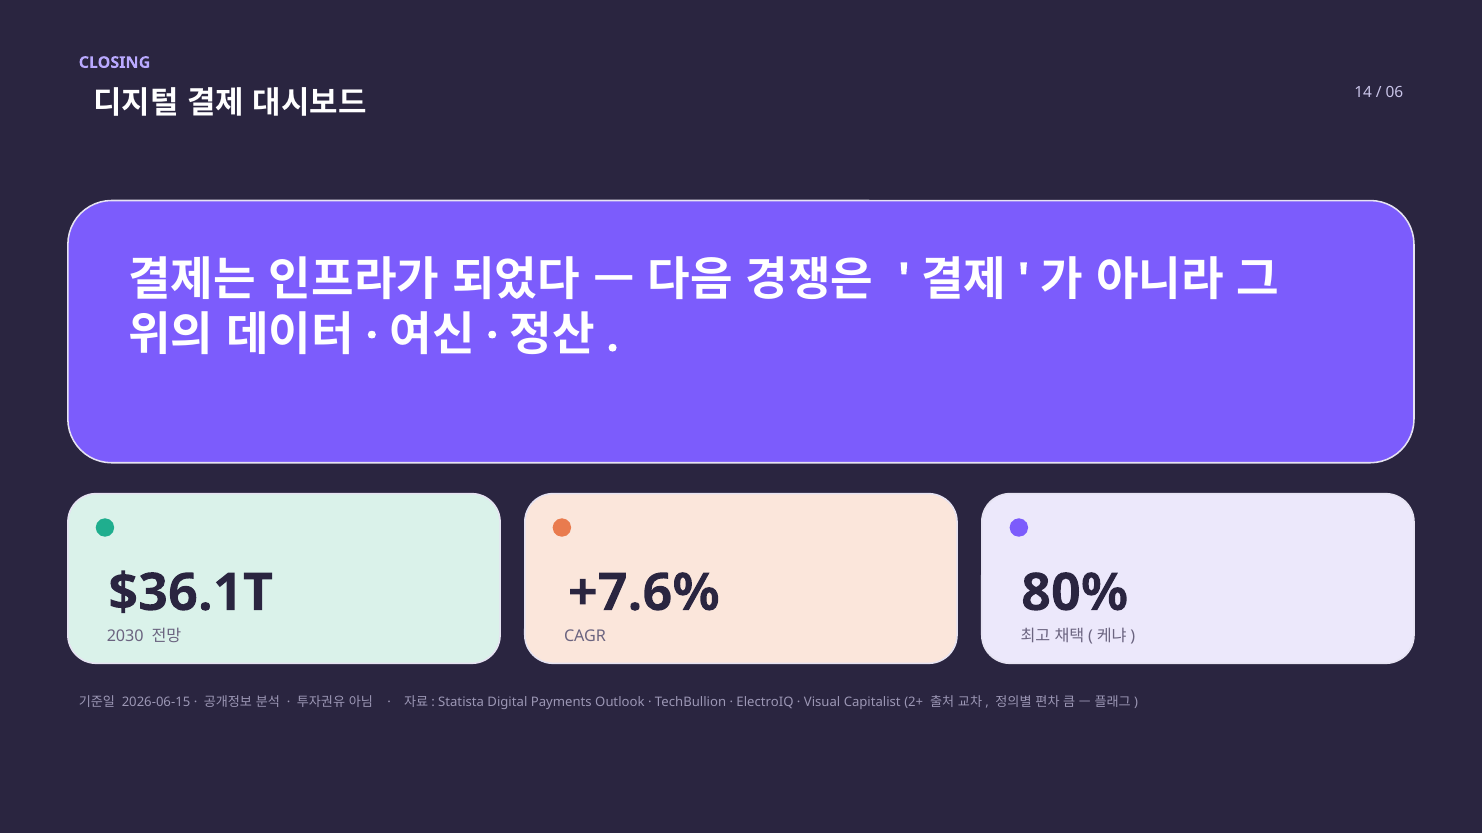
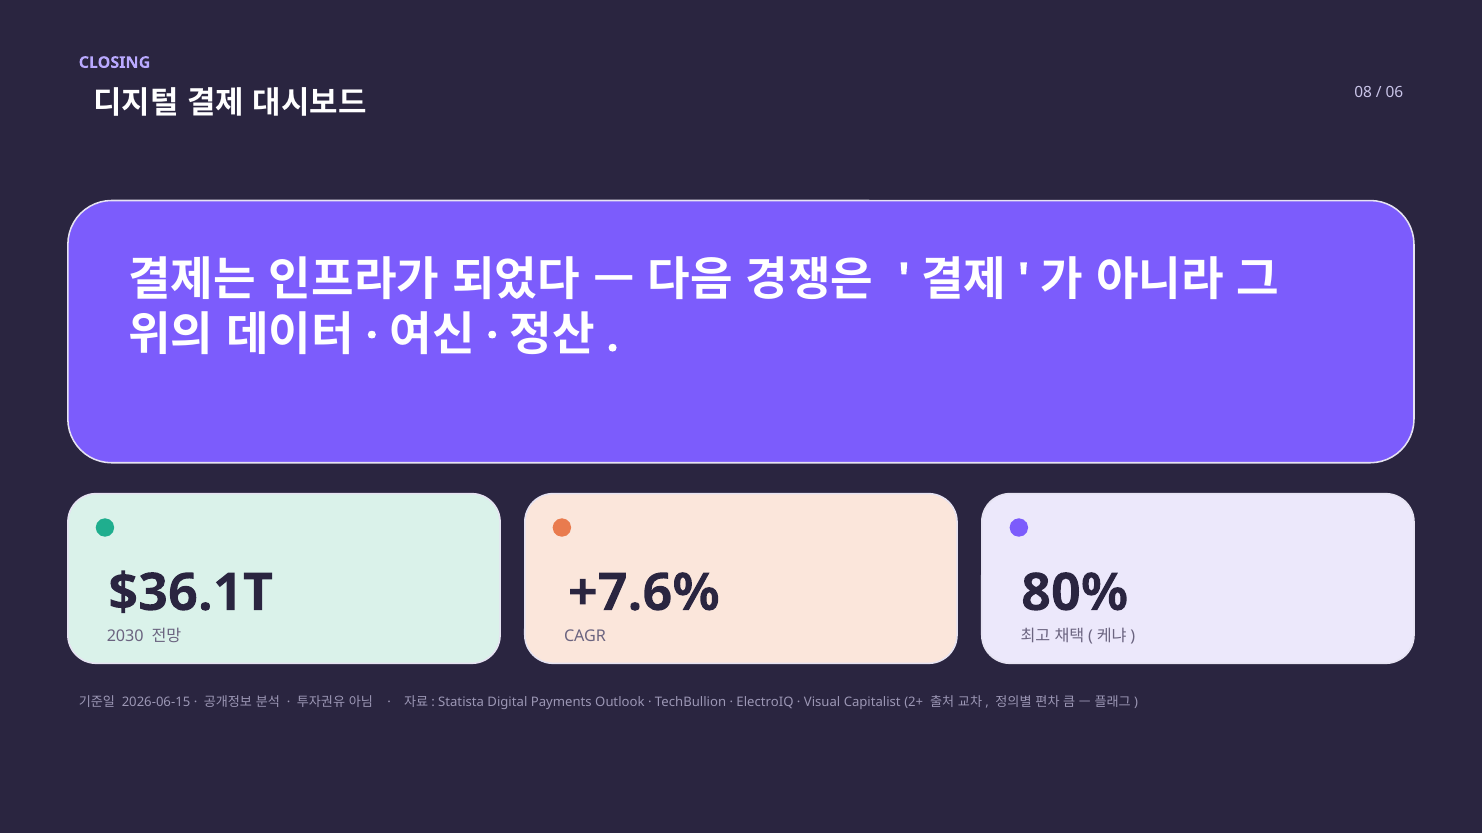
14: 14 -> 08 (1363, 93)
